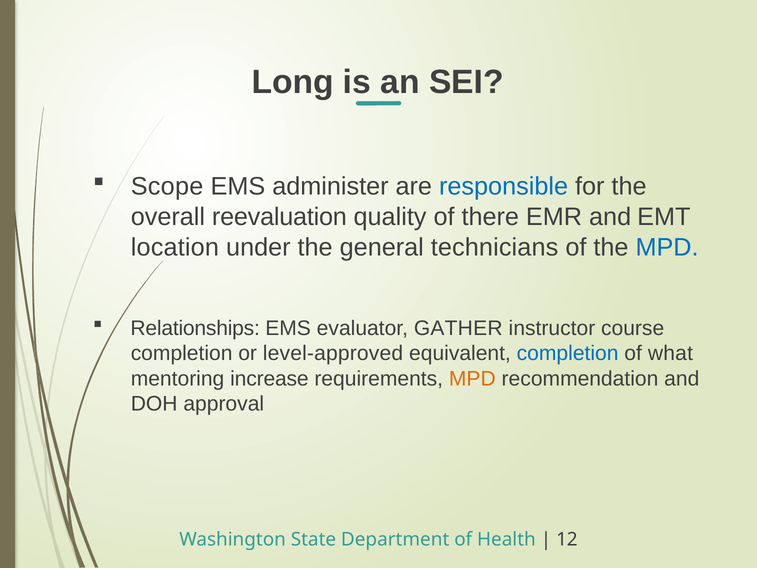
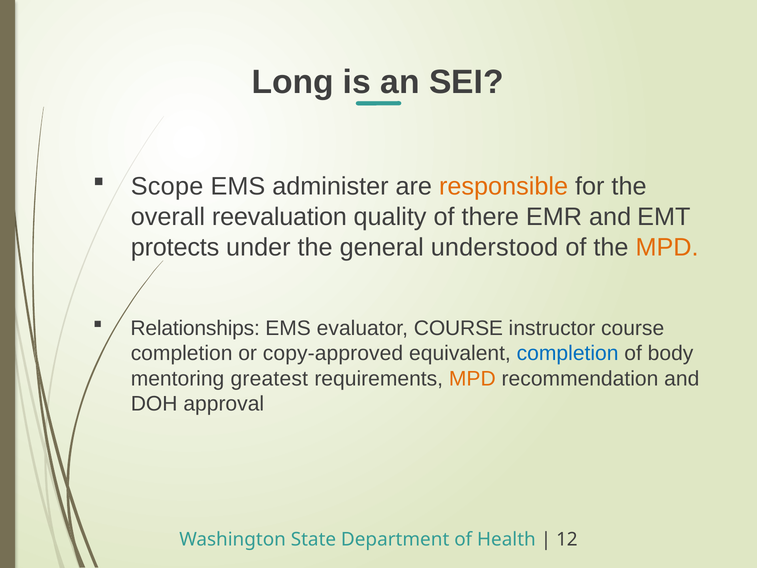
responsible colour: blue -> orange (504, 187)
location: location -> protects (175, 247)
technicians: technicians -> understood (495, 247)
MPD colour: blue -> orange (667, 247)
evaluator GATHER: GATHER -> COURSE (458, 328)
level-approved: level-approved -> copy-approved (333, 353)
what: what -> body (671, 353)
increase: increase -> greatest (269, 379)
